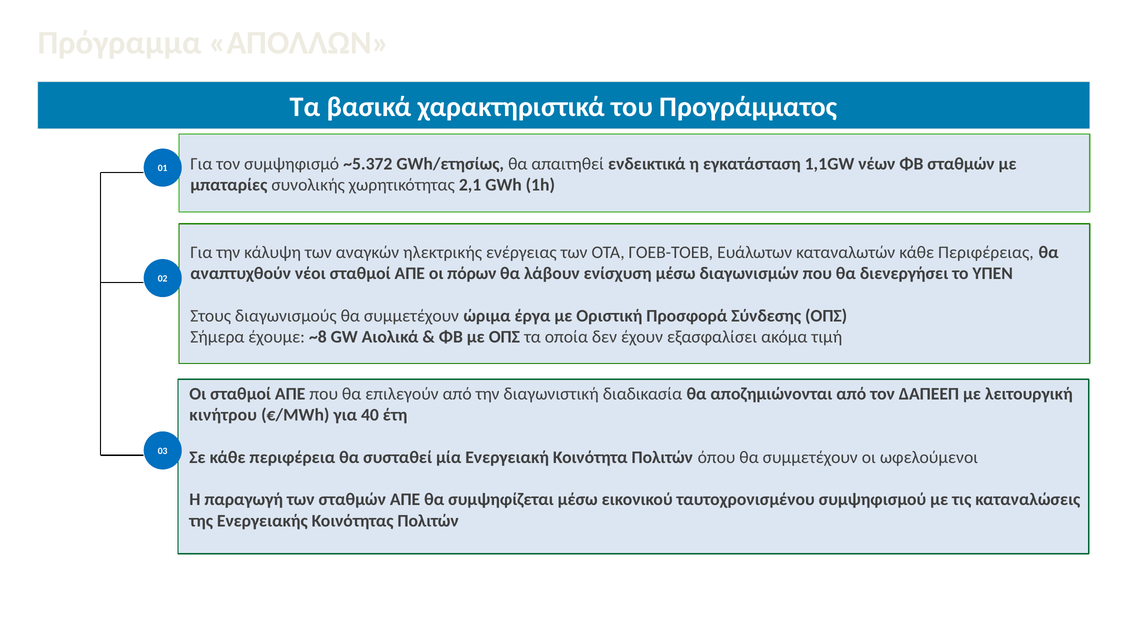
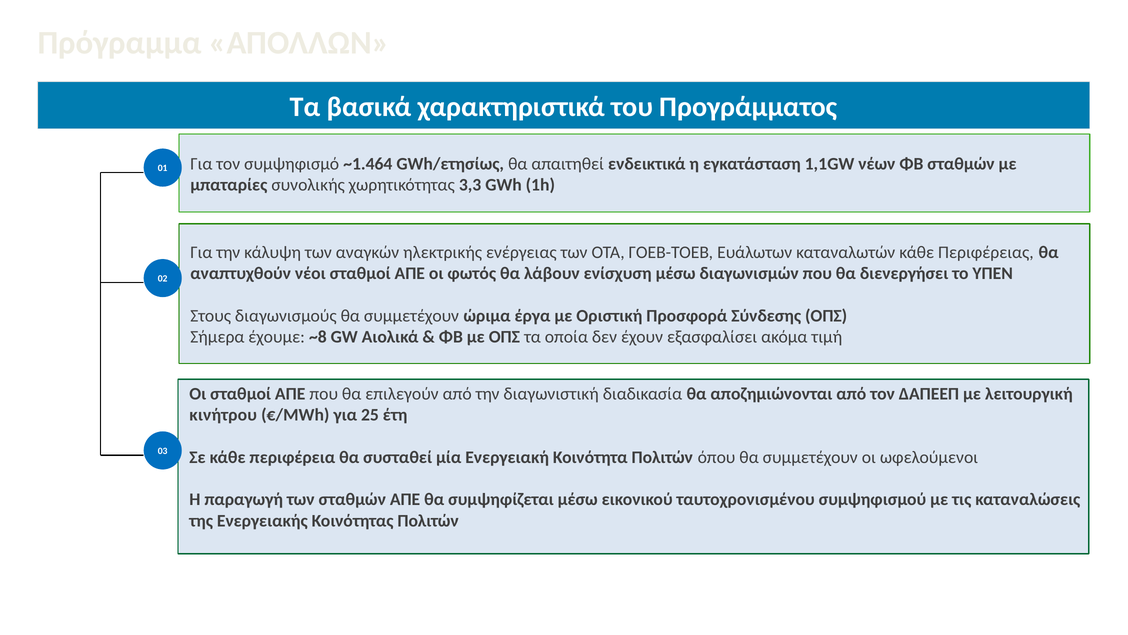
~5.372: ~5.372 -> ~1.464 (368, 164)
2,1: 2,1 -> 3,3 (470, 185)
πόρων: πόρων -> φωτός (472, 273)
40: 40 -> 25 (370, 415)
